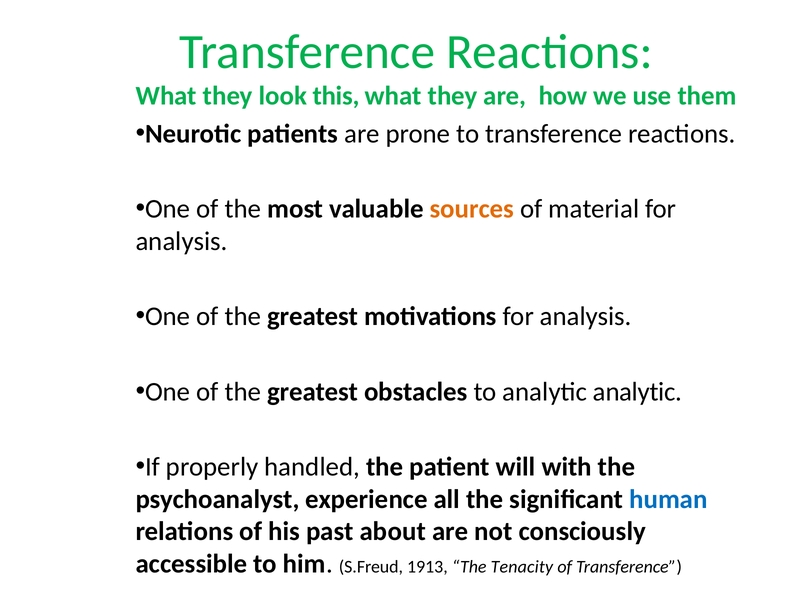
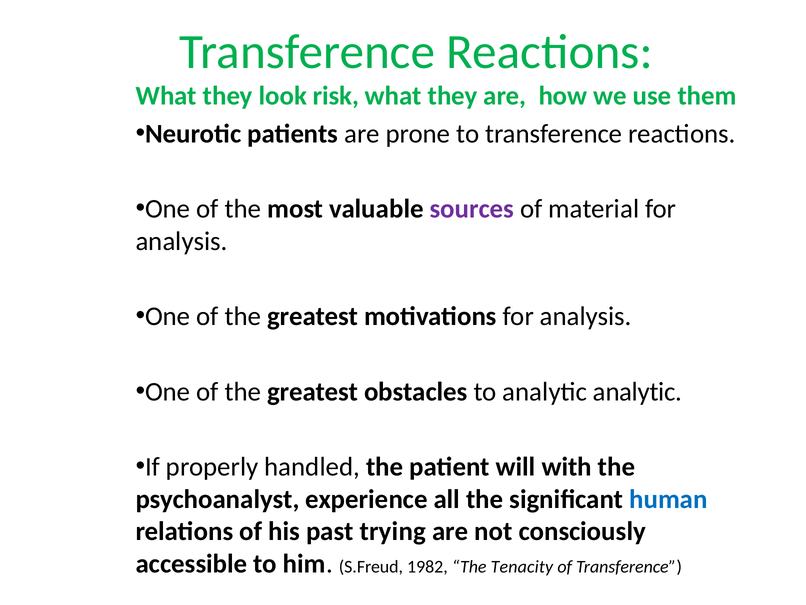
this: this -> risk (336, 96)
sources colour: orange -> purple (472, 209)
about: about -> trying (393, 531)
1913: 1913 -> 1982 (427, 566)
